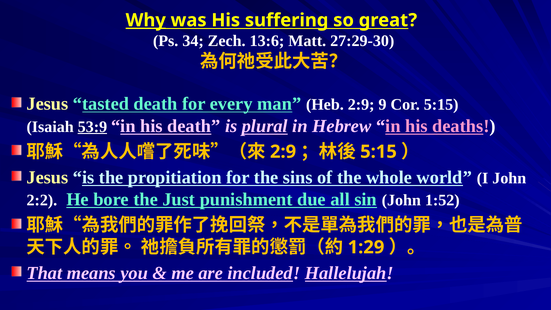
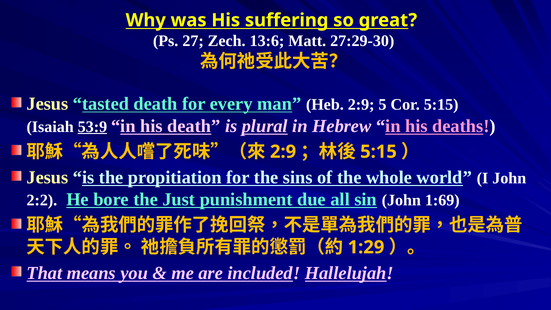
Why underline: present -> none (146, 20)
34: 34 -> 27 (193, 41)
9: 9 -> 5 (382, 105)
1:52: 1:52 -> 1:69 (442, 200)
